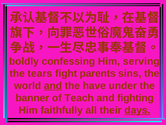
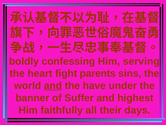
tears: tears -> heart (40, 73)
Teach: Teach -> Suffer (79, 98)
fighting: fighting -> highest (135, 98)
days underline: present -> none (137, 110)
